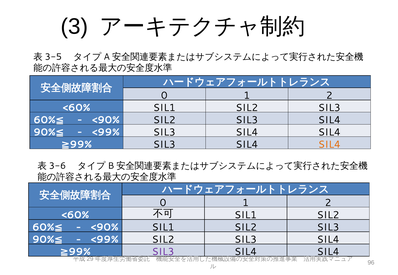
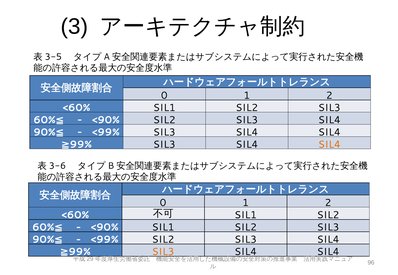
SIL3 colour: purple -> orange (163, 252)
